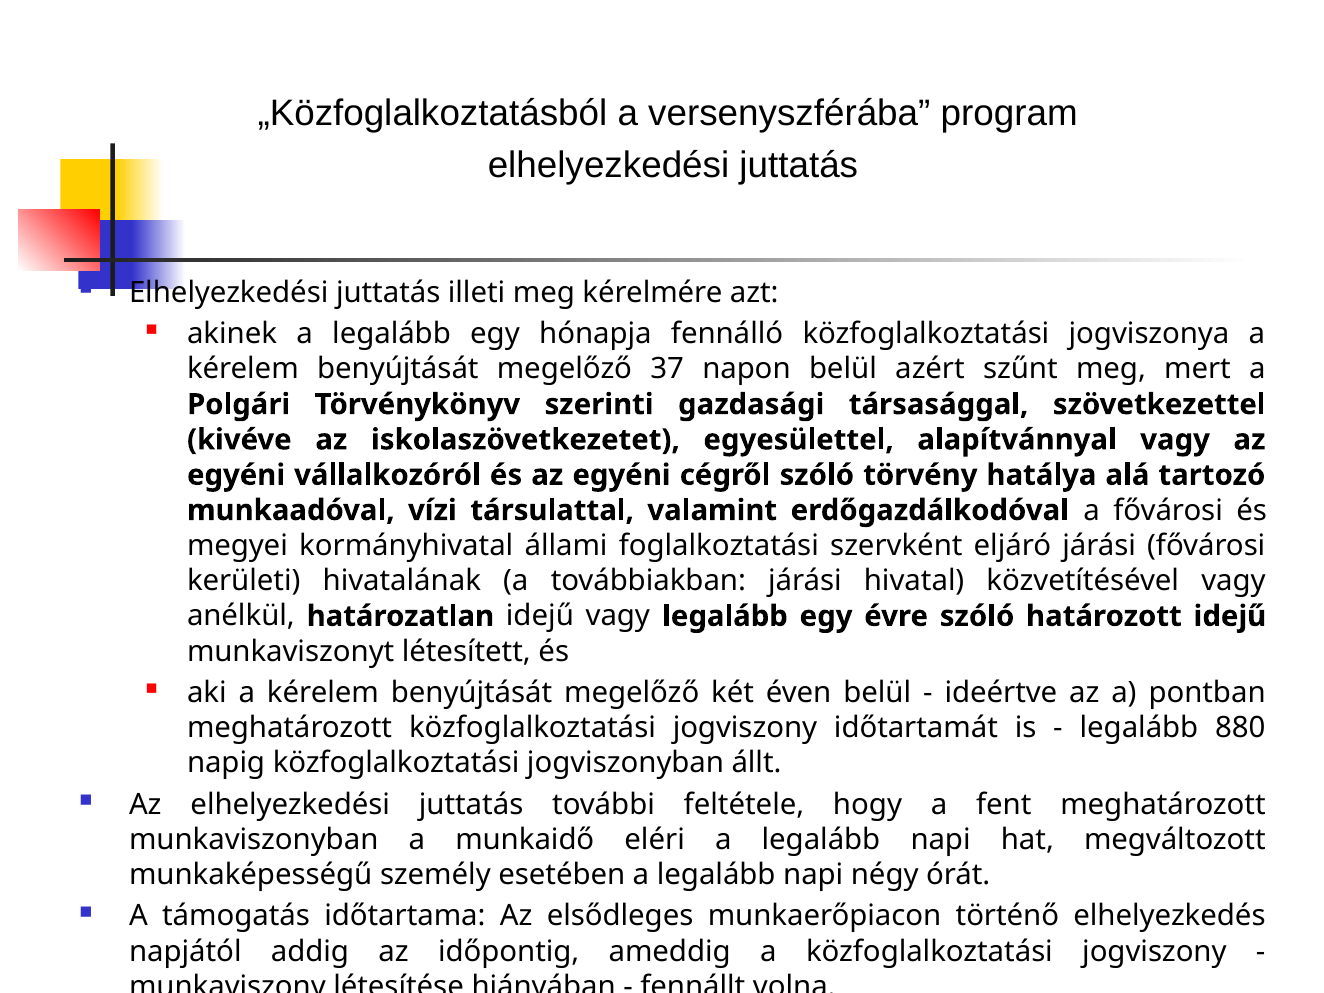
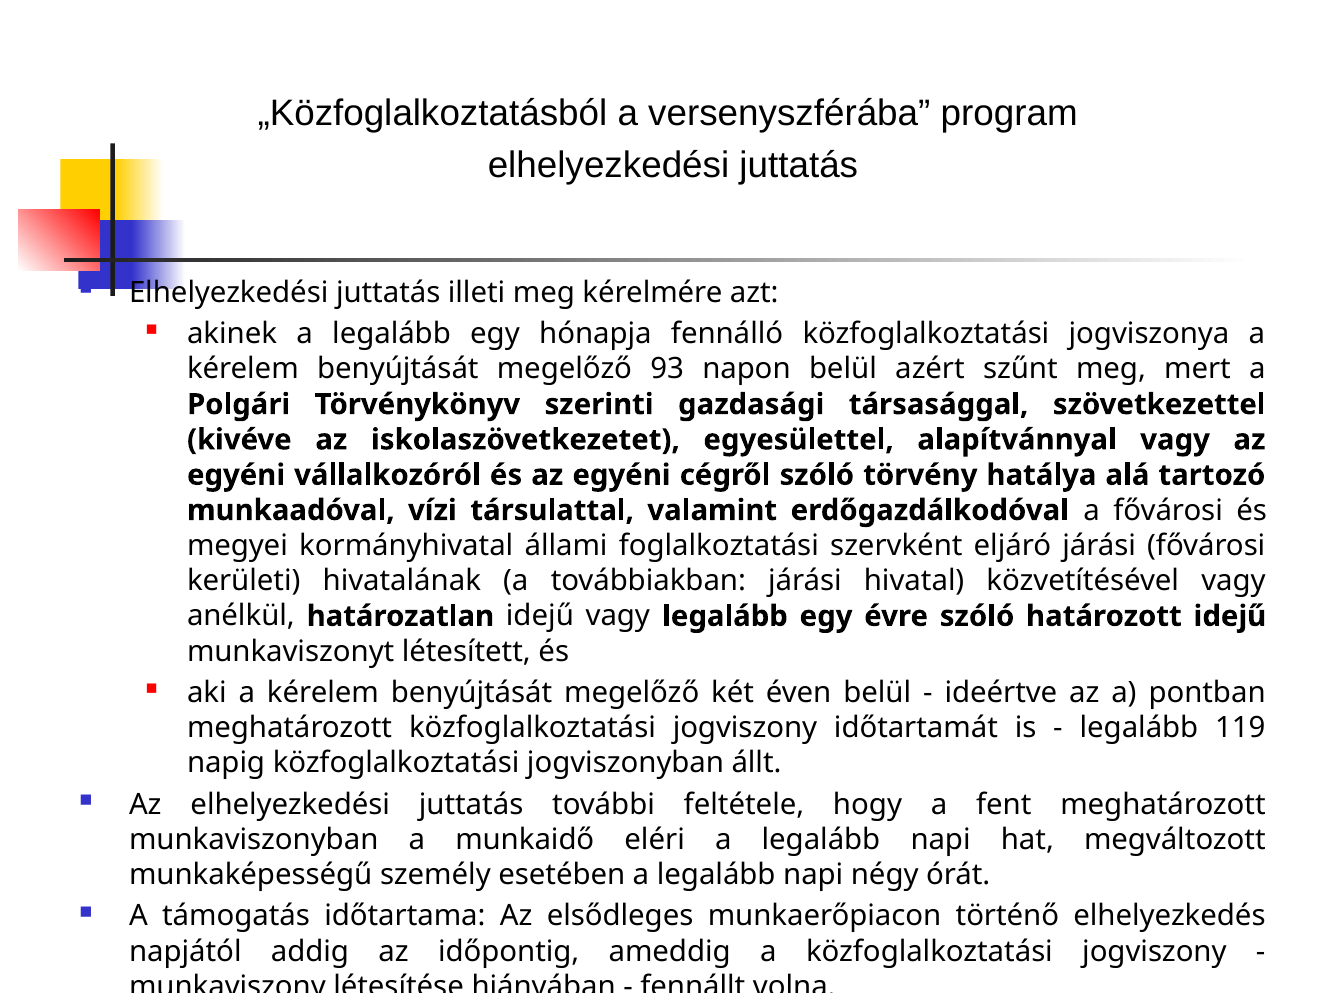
37: 37 -> 93 (667, 369)
880: 880 -> 119 (1240, 728)
